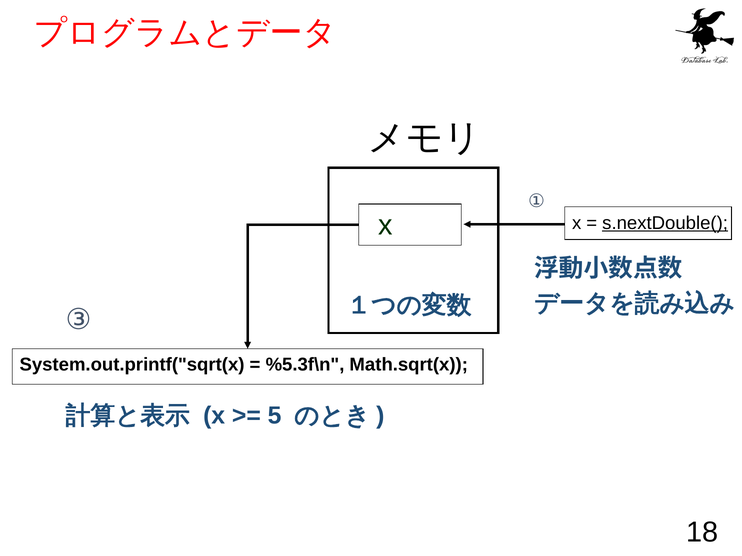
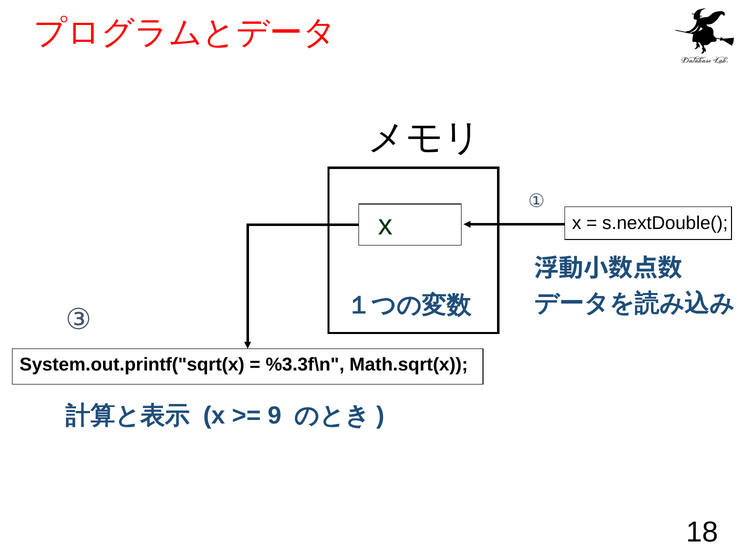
s.nextDouble( underline: present -> none (665, 223)
%5.3f\n: %5.3f\n -> %3.3f\n (305, 365)
5: 5 -> 9 (275, 416)
